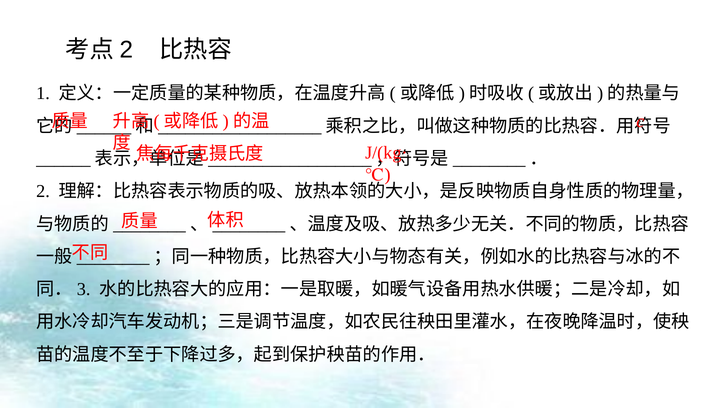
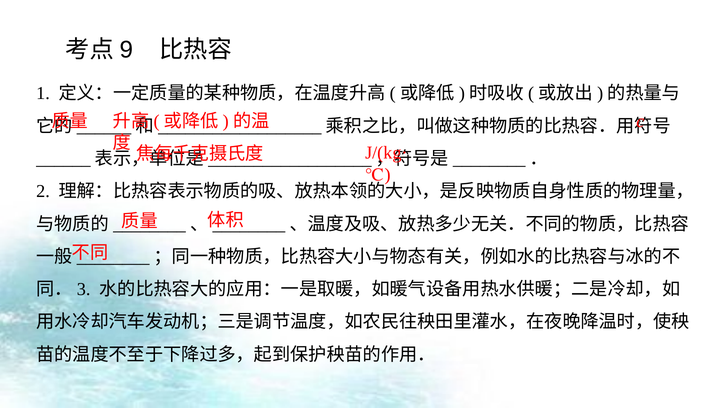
2: 2 -> 9 (126, 50)
